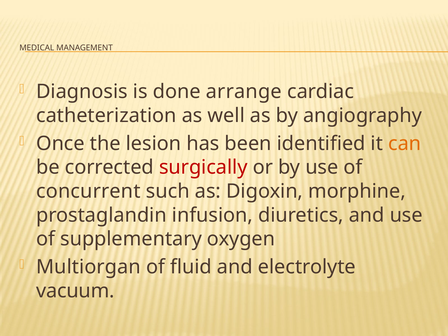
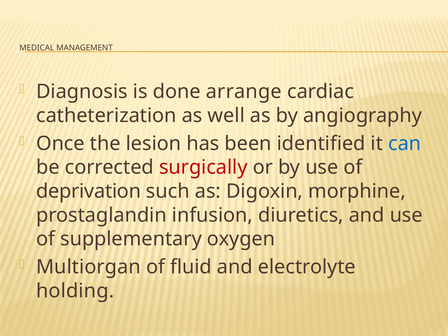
can colour: orange -> blue (405, 143)
concurrent: concurrent -> deprivation (89, 191)
vacuum: vacuum -> holding (75, 291)
